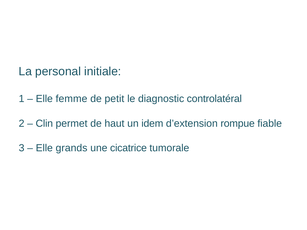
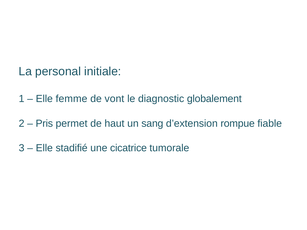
petit: petit -> vont (114, 99)
controlatéral: controlatéral -> globalement (214, 99)
Clin: Clin -> Pris (44, 124)
idem: idem -> sang (152, 124)
grands: grands -> stadifié (72, 148)
